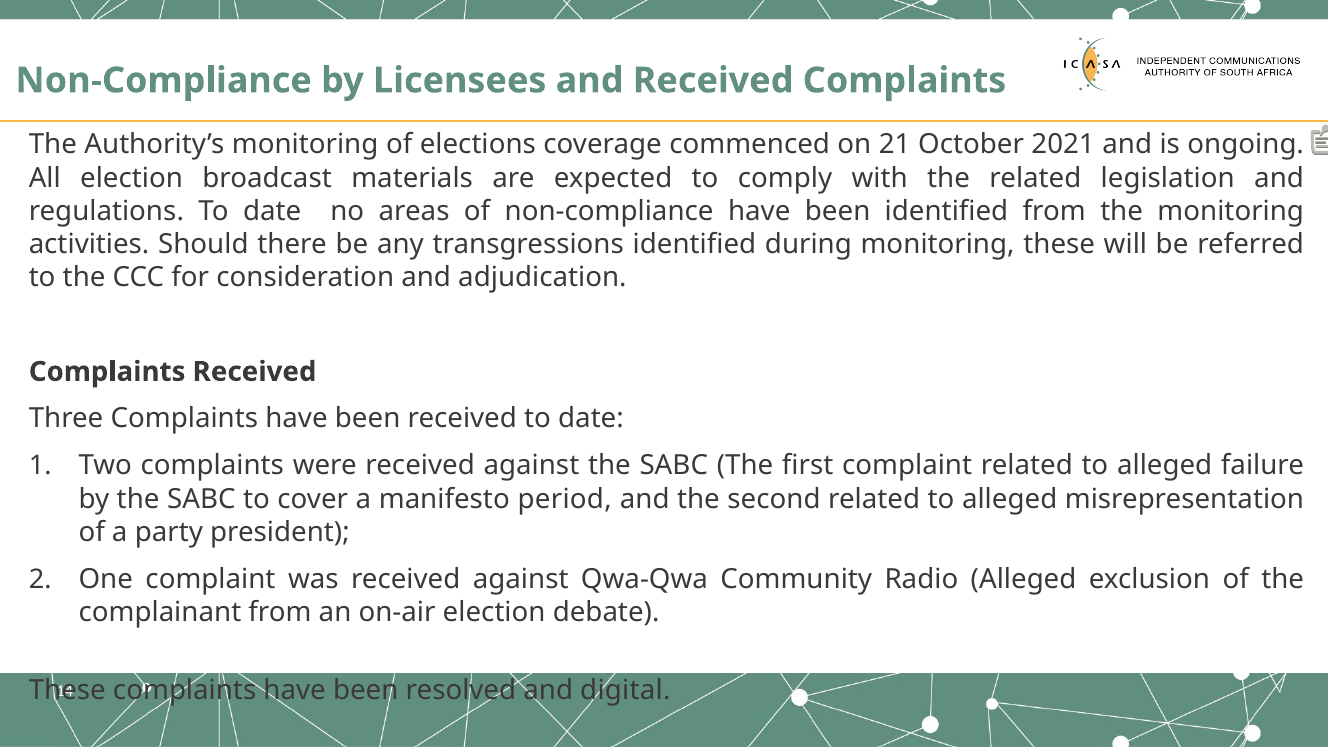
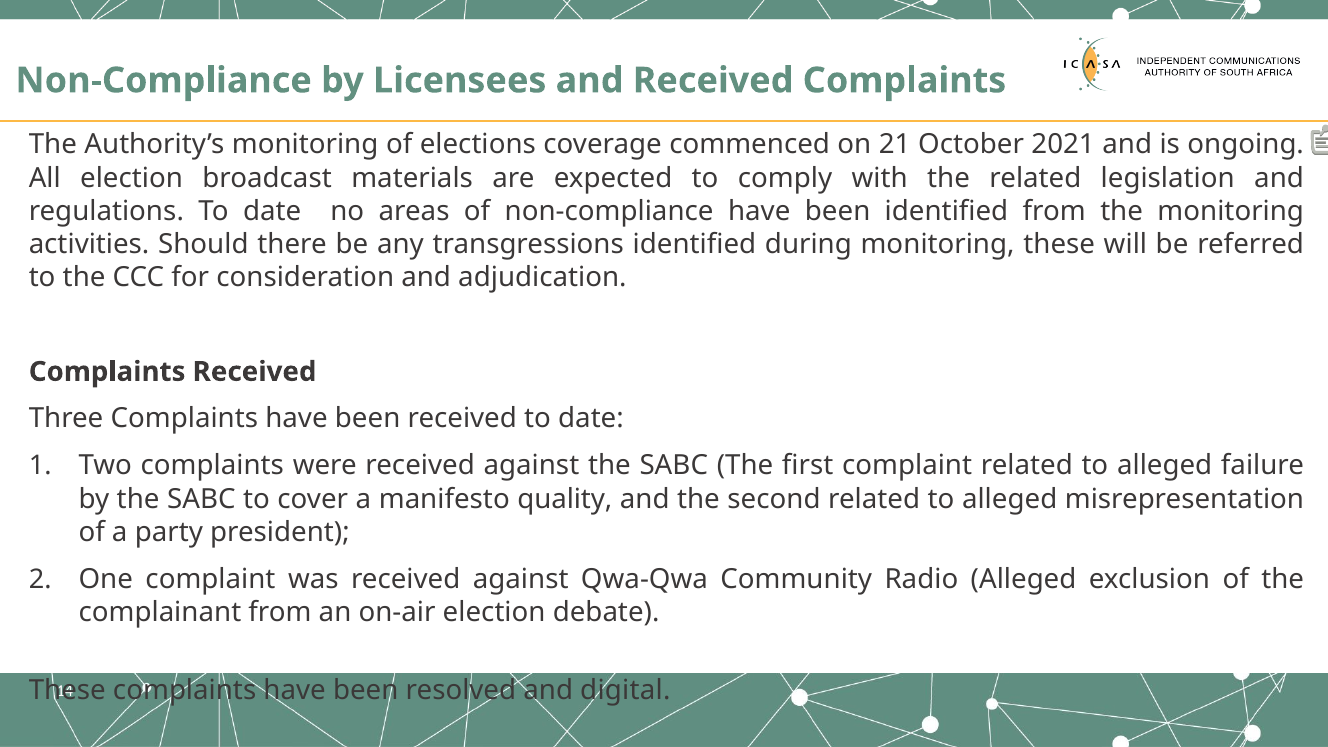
period: period -> quality (565, 499)
